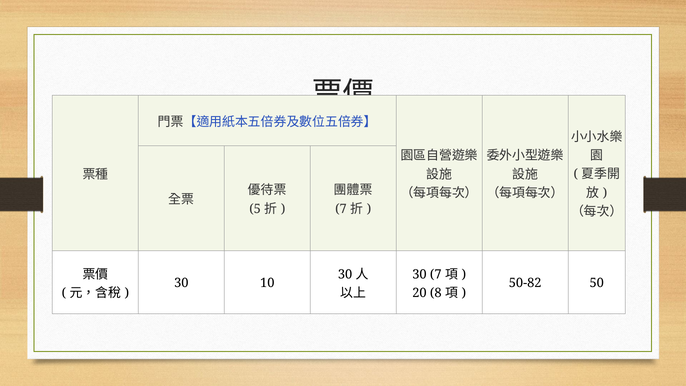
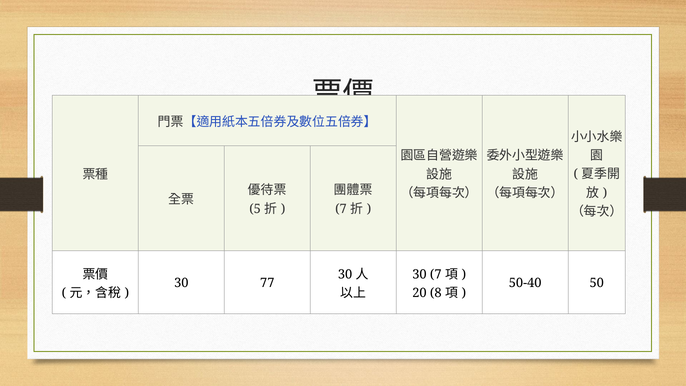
10: 10 -> 77 (267, 283)
50-82: 50-82 -> 50-40 (525, 283)
